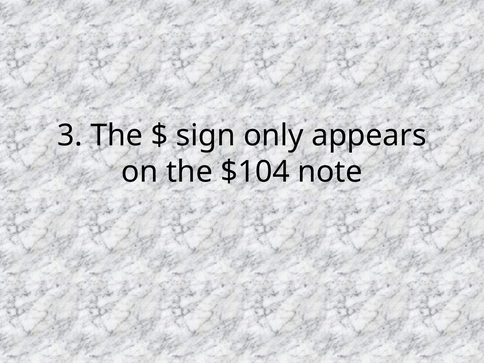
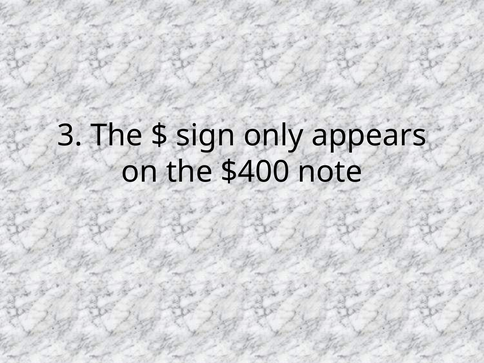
$104: $104 -> $400 (255, 172)
